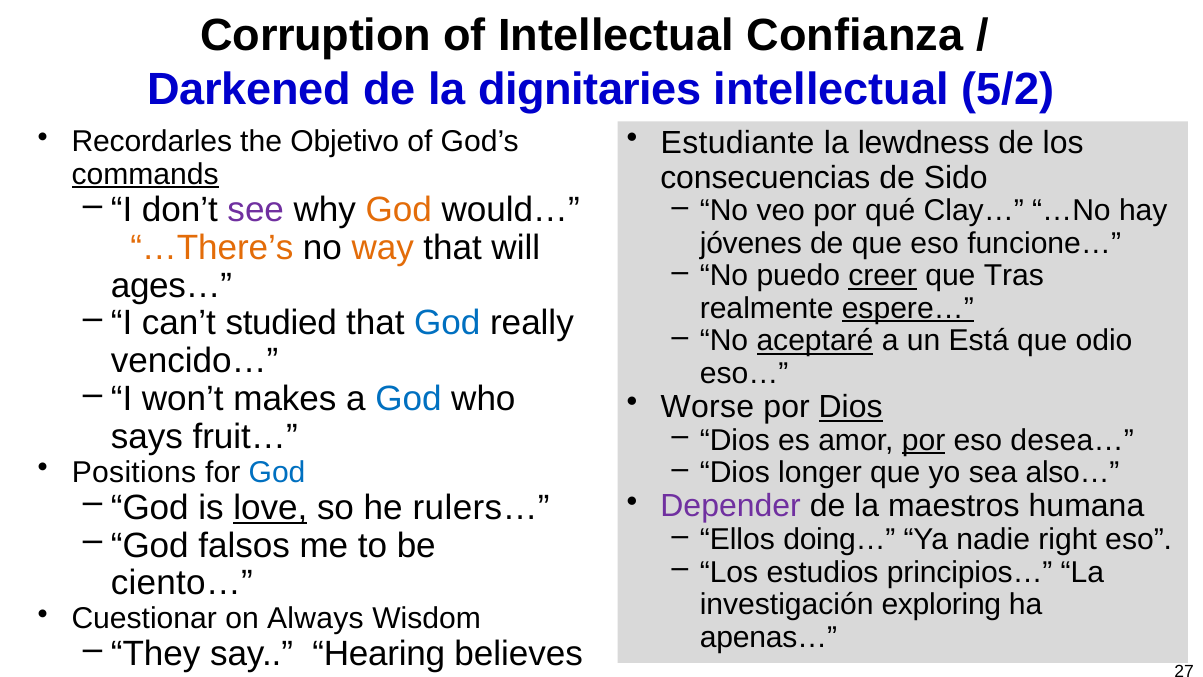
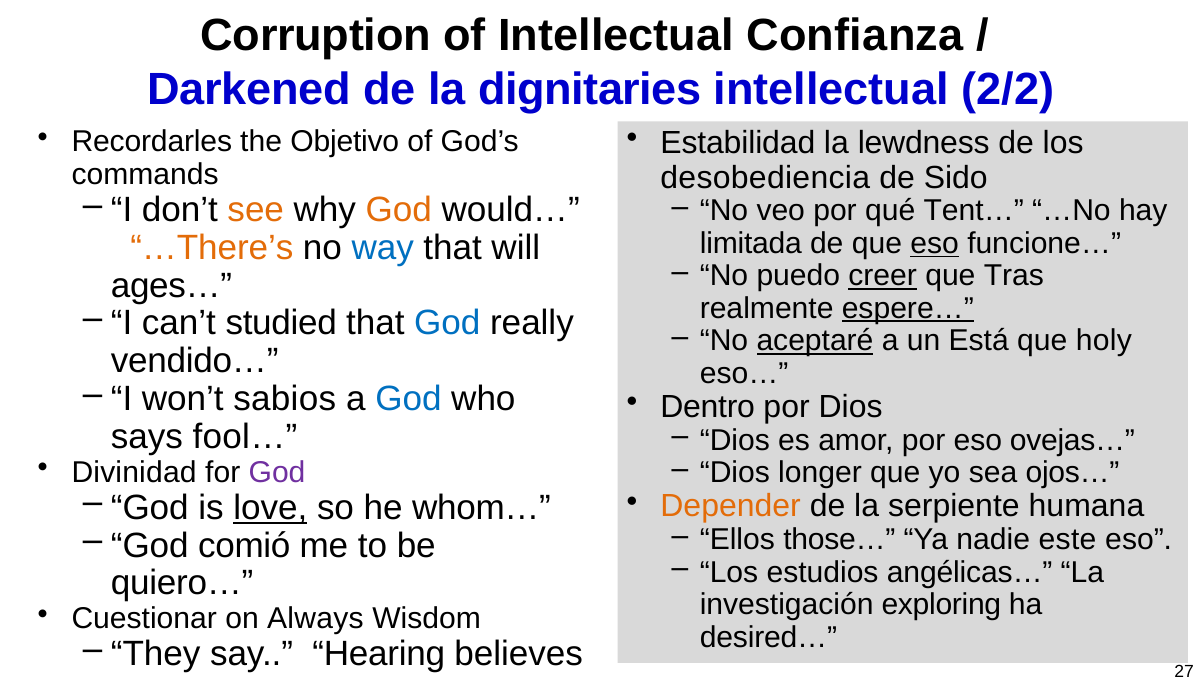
5/2: 5/2 -> 2/2 (1008, 90)
Estudiante: Estudiante -> Estabilidad (738, 143)
commands underline: present -> none (145, 174)
consecuencias: consecuencias -> desobediencia (765, 177)
see colour: purple -> orange (256, 210)
Clay…: Clay… -> Tent… (974, 211)
jóvenes: jóvenes -> limitada (751, 243)
eso underline: none -> present (935, 243)
way colour: orange -> blue (383, 247)
odio: odio -> holy (1104, 341)
vencido…: vencido… -> vendido… (195, 361)
makes: makes -> sabios (285, 399)
Worse: Worse -> Dentro (708, 407)
Dios underline: present -> none (851, 407)
fruit…: fruit… -> fool… (245, 437)
por underline: present -> none (924, 440)
desea…: desea… -> ovejas… (1072, 440)
Positions: Positions -> Divinidad (134, 472)
God colour: blue -> purple (277, 472)
also…: also… -> ojos… (1072, 473)
rulers…: rulers… -> whom… (482, 507)
Depender colour: purple -> orange (731, 506)
maestros: maestros -> serpiente (954, 506)
doing…: doing… -> those… (839, 540)
right: right -> este (1068, 540)
falsos: falsos -> comió (244, 545)
principios…: principios… -> angélicas… (970, 572)
ciento…: ciento… -> quiero… (182, 583)
apenas…: apenas… -> desired… (768, 637)
